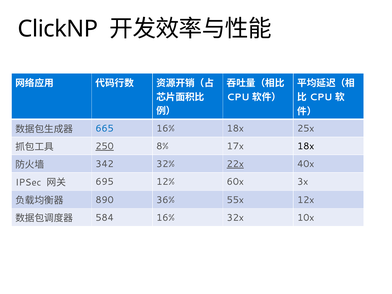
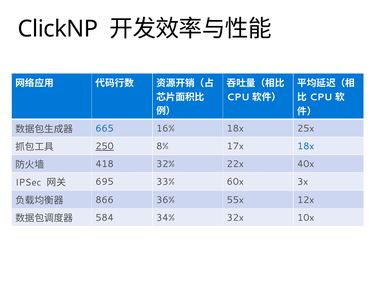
18x colour: black -> blue (306, 146)
342: 342 -> 418 (105, 164)
22x underline: present -> none (235, 164)
12%: 12% -> 33% (165, 182)
890: 890 -> 866 (105, 200)
584 16%: 16% -> 34% (165, 218)
